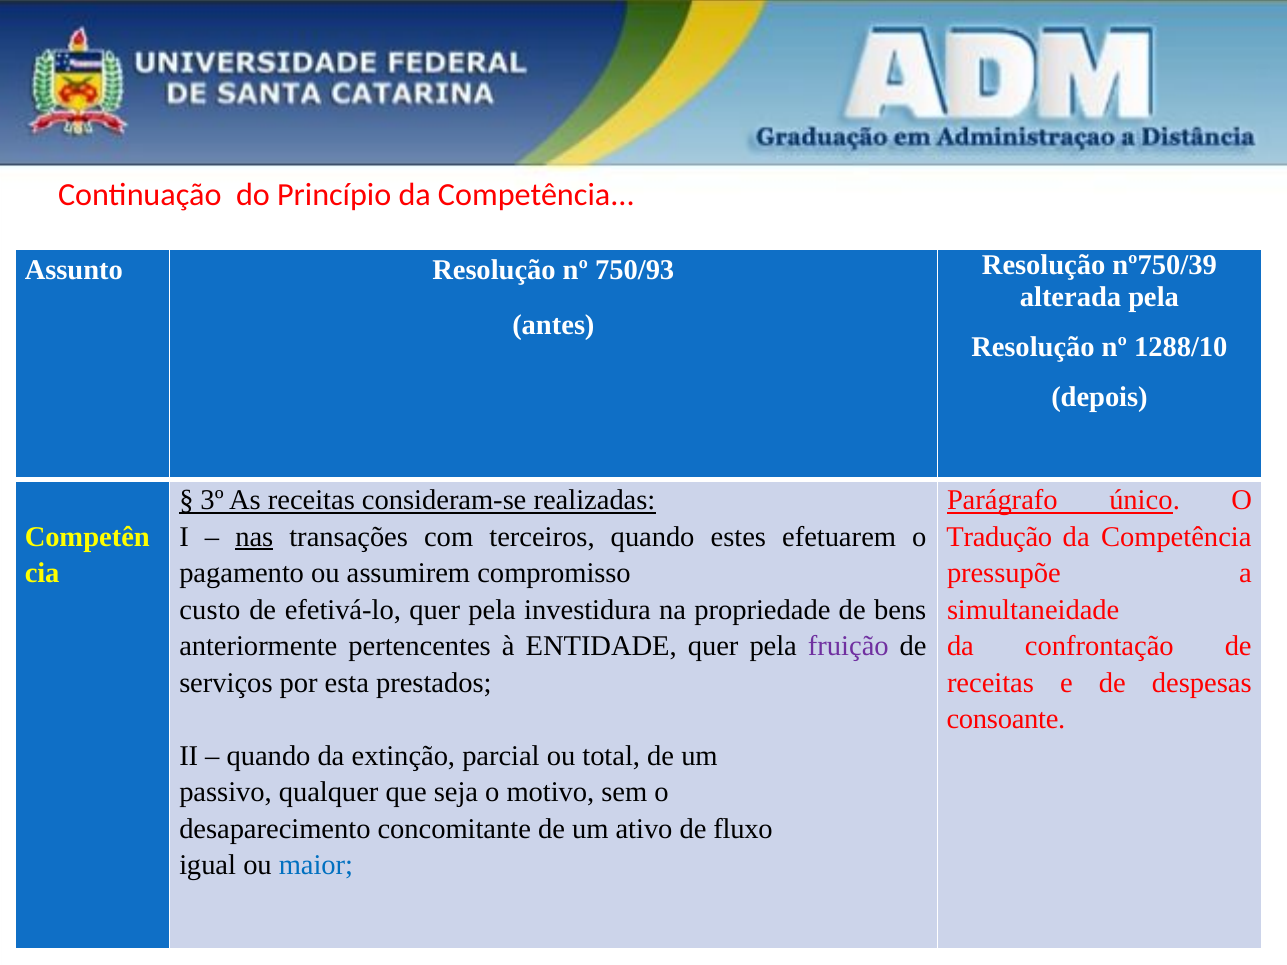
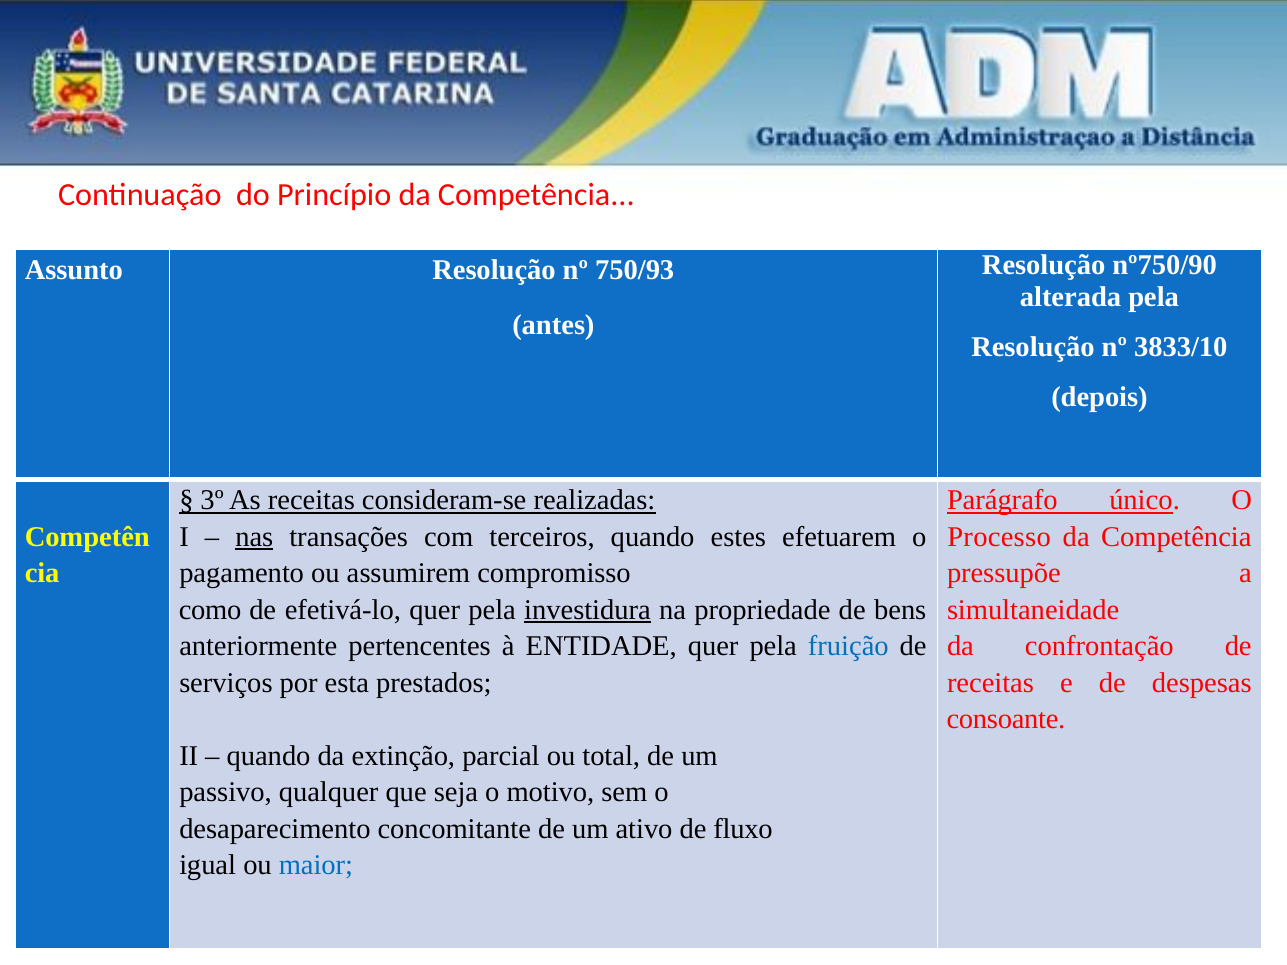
nº750/39: nº750/39 -> nº750/90 (1165, 266)
1288/10: 1288/10 -> 3833/10 (1181, 347)
Tradução: Tradução -> Processo (999, 537)
custo: custo -> como (210, 610)
investidura underline: none -> present (588, 610)
fruição colour: purple -> blue (848, 647)
